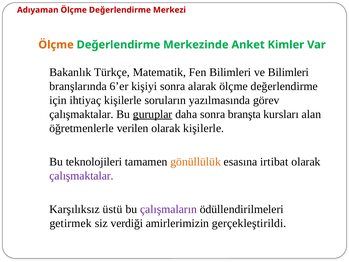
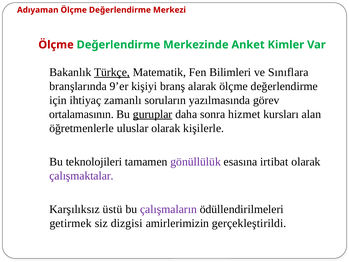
Ölçme colour: orange -> red (56, 45)
Türkçe underline: none -> present (112, 72)
ve Bilimleri: Bilimleri -> Sınıflara (288, 72)
6’er: 6’er -> 9’er (119, 86)
kişiyi sonra: sonra -> branş (173, 86)
ihtiyaç kişilerle: kişilerle -> zamanlı (123, 100)
çalışmaktalar: çalışmaktalar -> ortalamasının (82, 114)
branşta: branşta -> hizmet (244, 114)
verilen: verilen -> uluslar (133, 128)
gönüllülük colour: orange -> purple (196, 162)
verdiği: verdiği -> dizgisi (127, 223)
